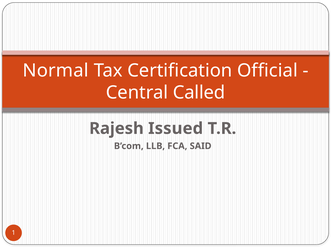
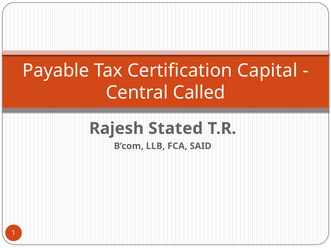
Normal: Normal -> Payable (56, 71)
Official: Official -> Capital (267, 71)
Issued: Issued -> Stated (176, 129)
